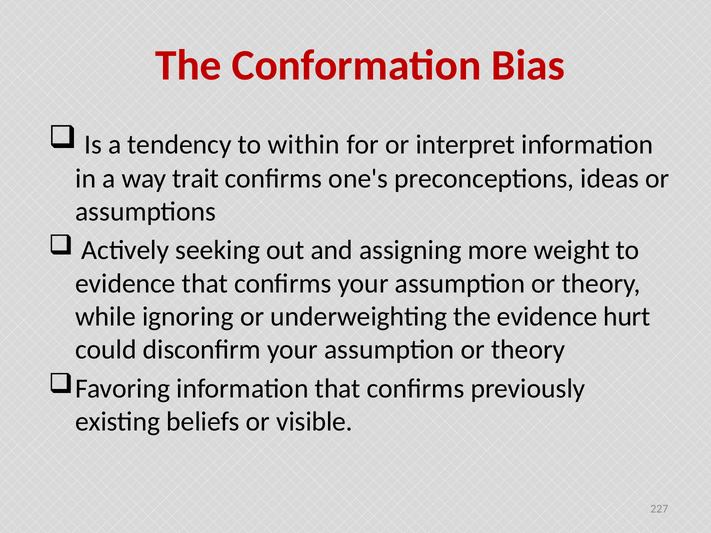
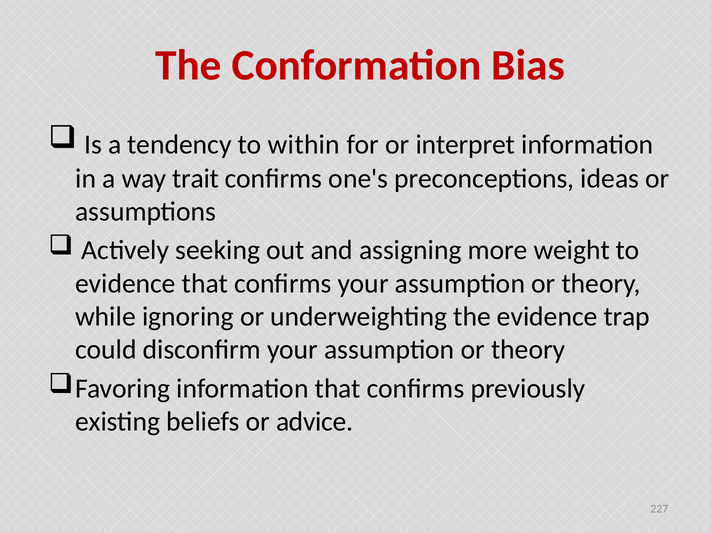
hurt: hurt -> trap (627, 317)
visible: visible -> advice (315, 422)
